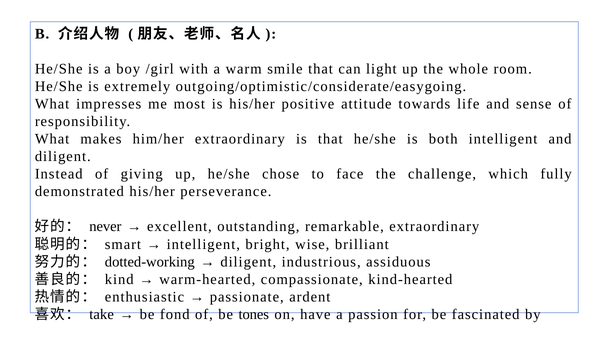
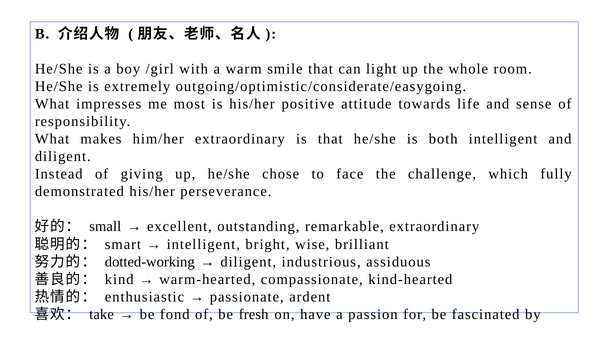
never: never -> small (105, 226)
tones: tones -> fresh (254, 314)
